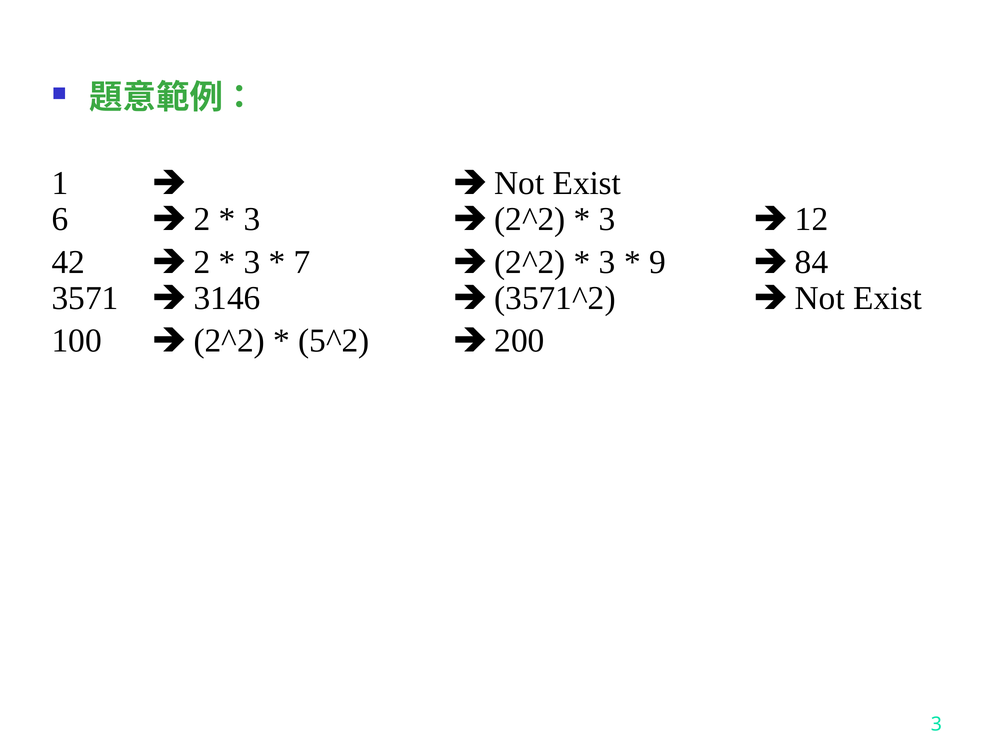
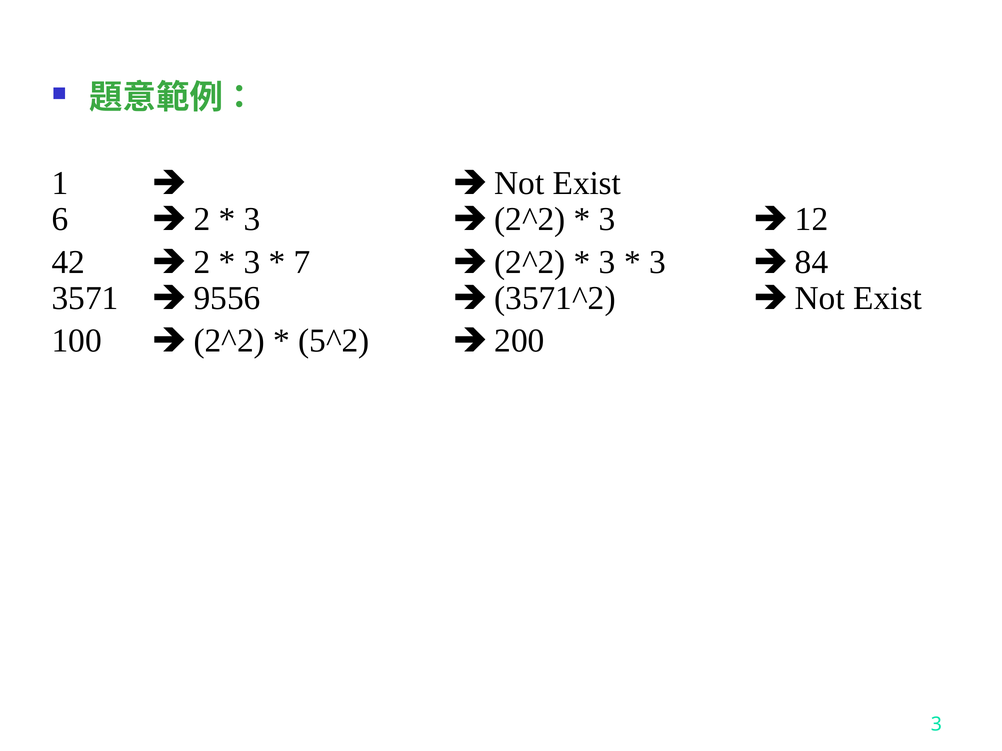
9: 9 -> 3 (657, 262)
3146: 3146 -> 9556 (227, 298)
